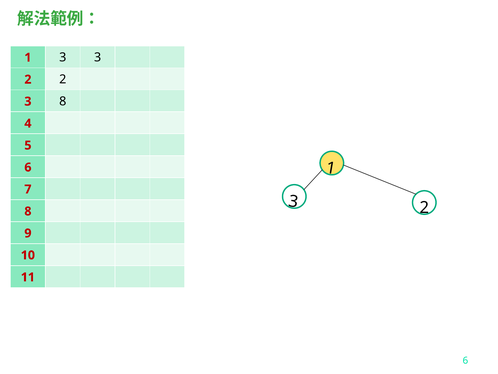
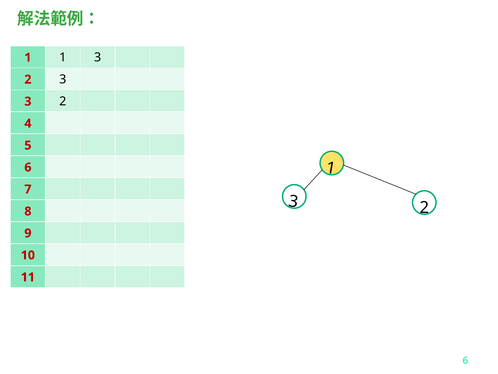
3: 3 -> 1 (63, 57)
2 2: 2 -> 3 (63, 79)
8: 8 -> 2 (63, 101)
